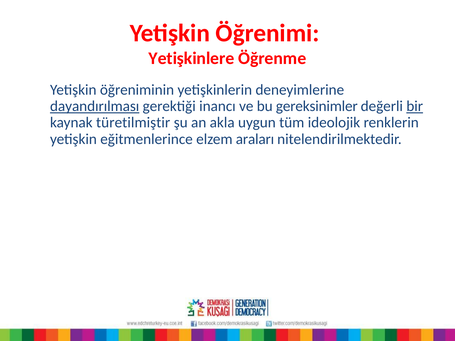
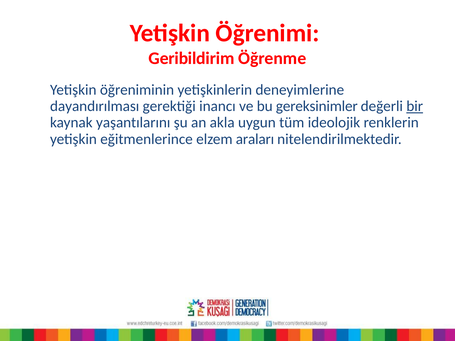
Yetişkinlere: Yetişkinlere -> Geribildirim (192, 58)
dayandırılması underline: present -> none (95, 106)
türetilmiştir: türetilmiştir -> yaşantılarını (133, 123)
